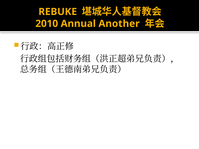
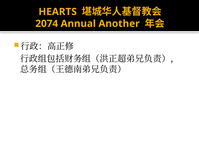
REBUKE: REBUKE -> HEARTS (58, 12)
2010: 2010 -> 2074 (47, 24)
